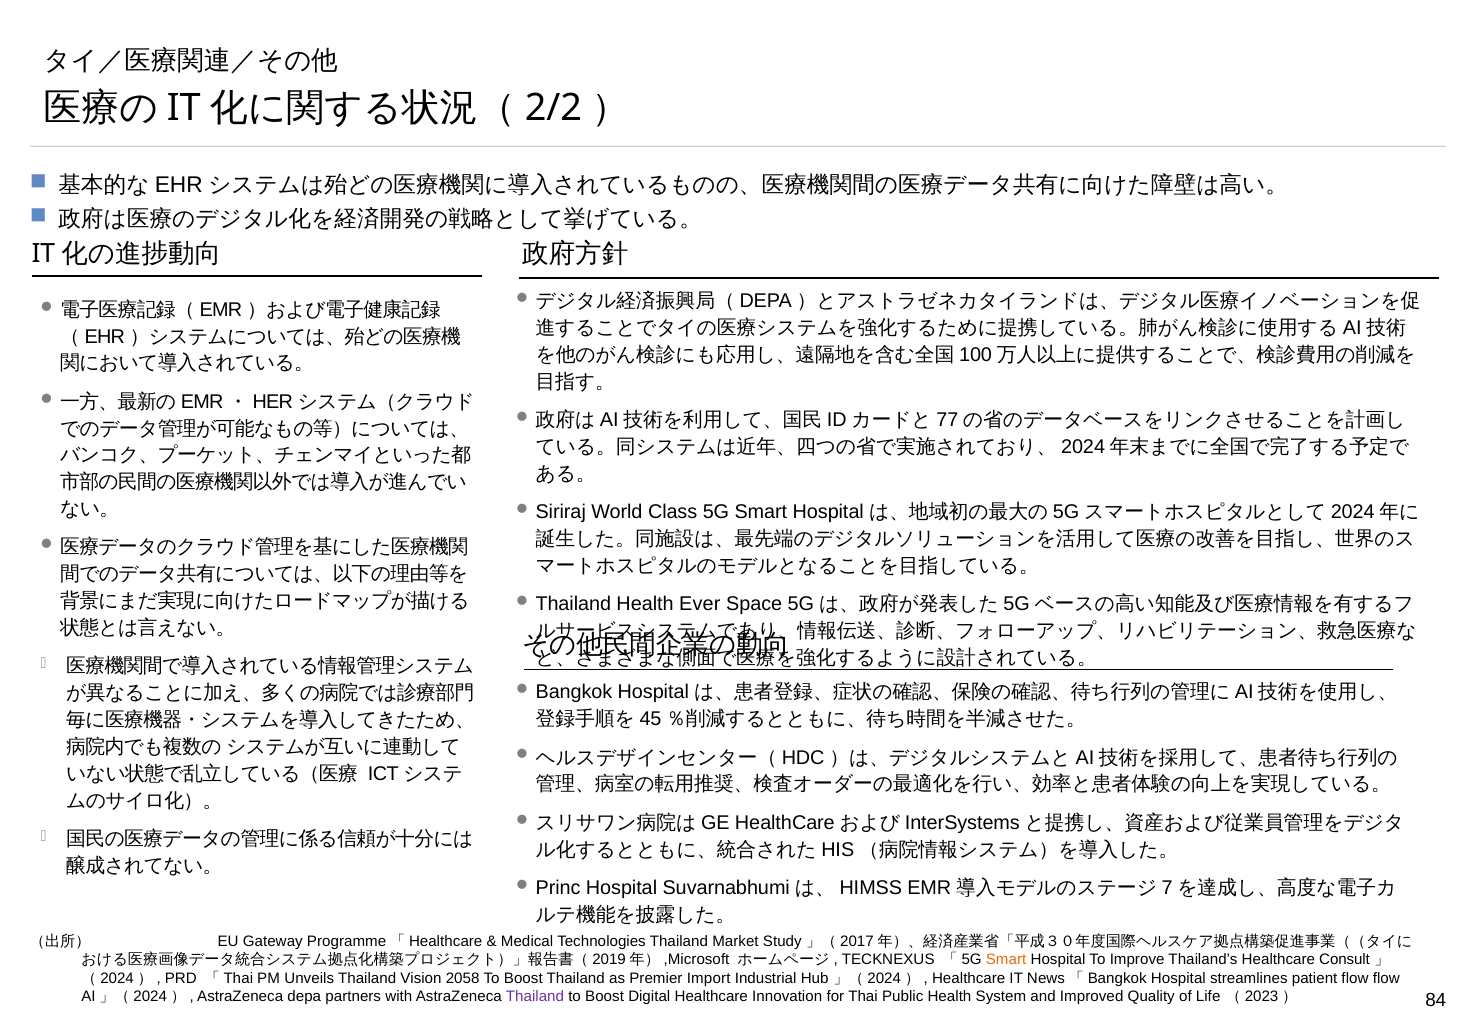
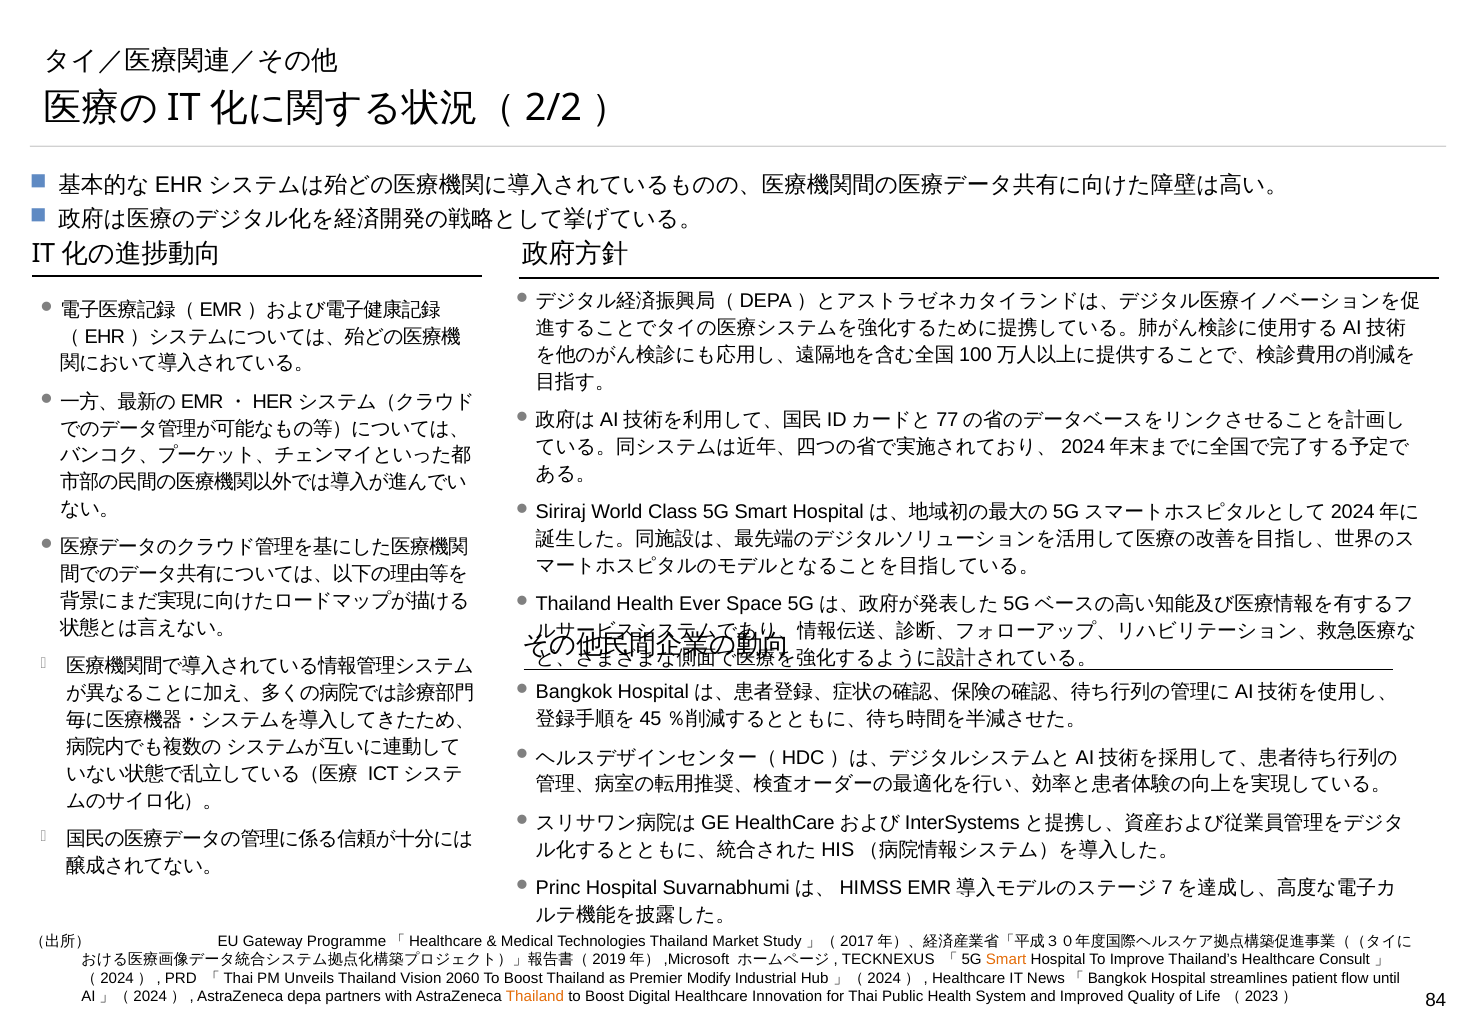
2058: 2058 -> 2060 (463, 978)
Import: Import -> Modify (709, 978)
flow flow: flow -> until (1386, 978)
Thailand colour: purple -> orange (535, 996)
